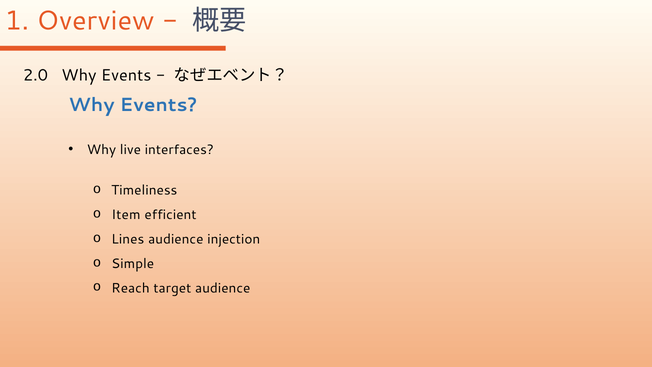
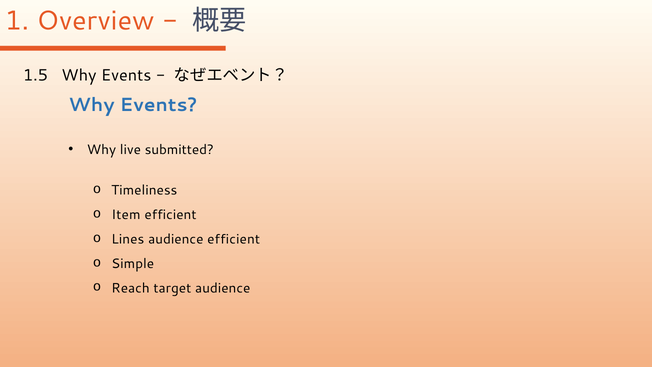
2.0: 2.0 -> 1.5 (35, 75)
interfaces: interfaces -> submitted (179, 150)
audience injection: injection -> efficient (234, 239)
